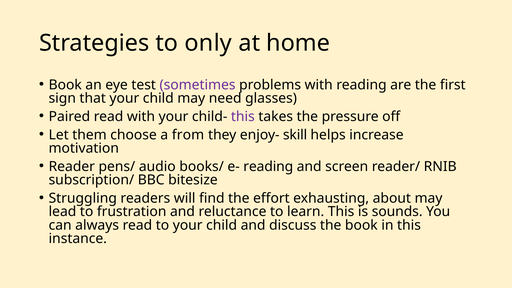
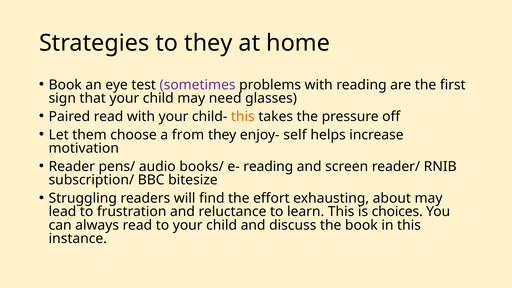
to only: only -> they (208, 43)
this colour: purple -> orange (243, 117)
skill: skill -> self (295, 135)
sounds: sounds -> choices (397, 212)
